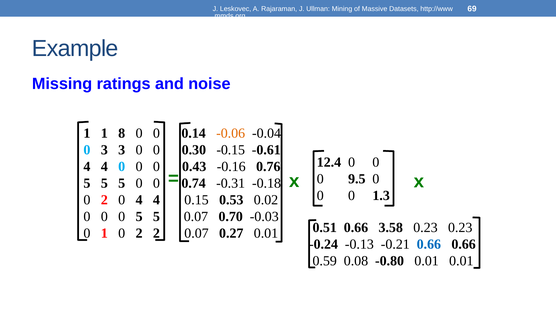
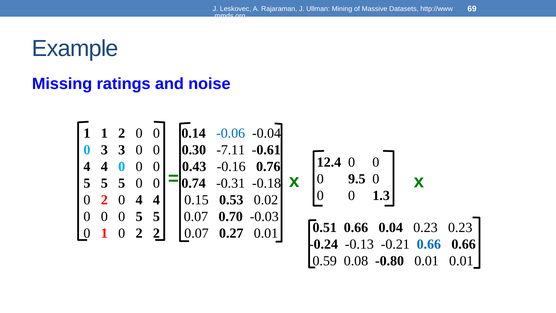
1 8: 8 -> 2 (122, 133)
-0.06 colour: orange -> blue (231, 133)
-0.15: -0.15 -> -7.11 (231, 150)
3.58: 3.58 -> 0.04 (391, 227)
